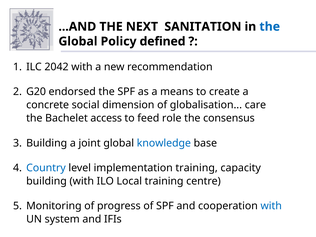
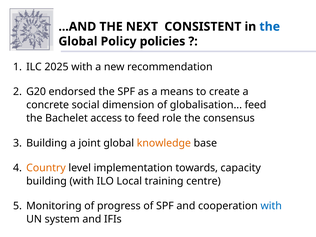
SANITATION: SANITATION -> CONSISTENT (203, 27)
defined: defined -> policies (163, 41)
2042: 2042 -> 2025 (57, 67)
globalisation care: care -> feed (255, 105)
knowledge colour: blue -> orange (164, 143)
Country colour: blue -> orange (46, 168)
implementation training: training -> towards (197, 168)
